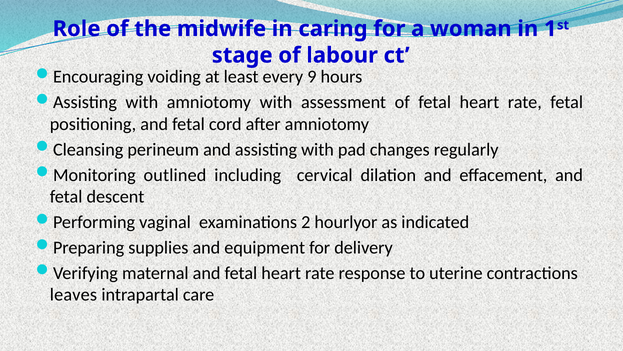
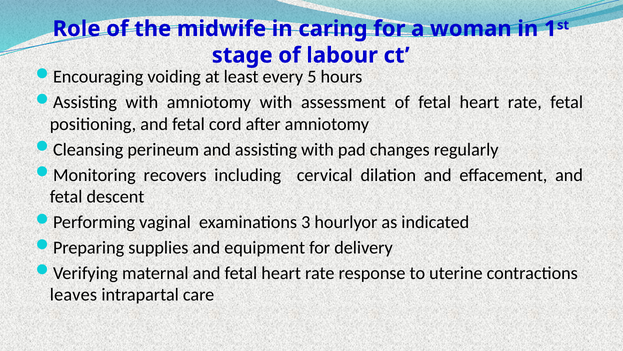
9: 9 -> 5 (312, 77)
outlined: outlined -> recovers (175, 175)
2: 2 -> 3 (306, 222)
